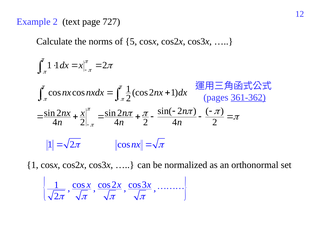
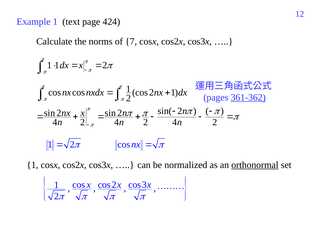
Example 2: 2 -> 1 (55, 22)
727: 727 -> 424 (111, 22)
5: 5 -> 7 (131, 42)
orthonormal underline: none -> present (255, 165)
